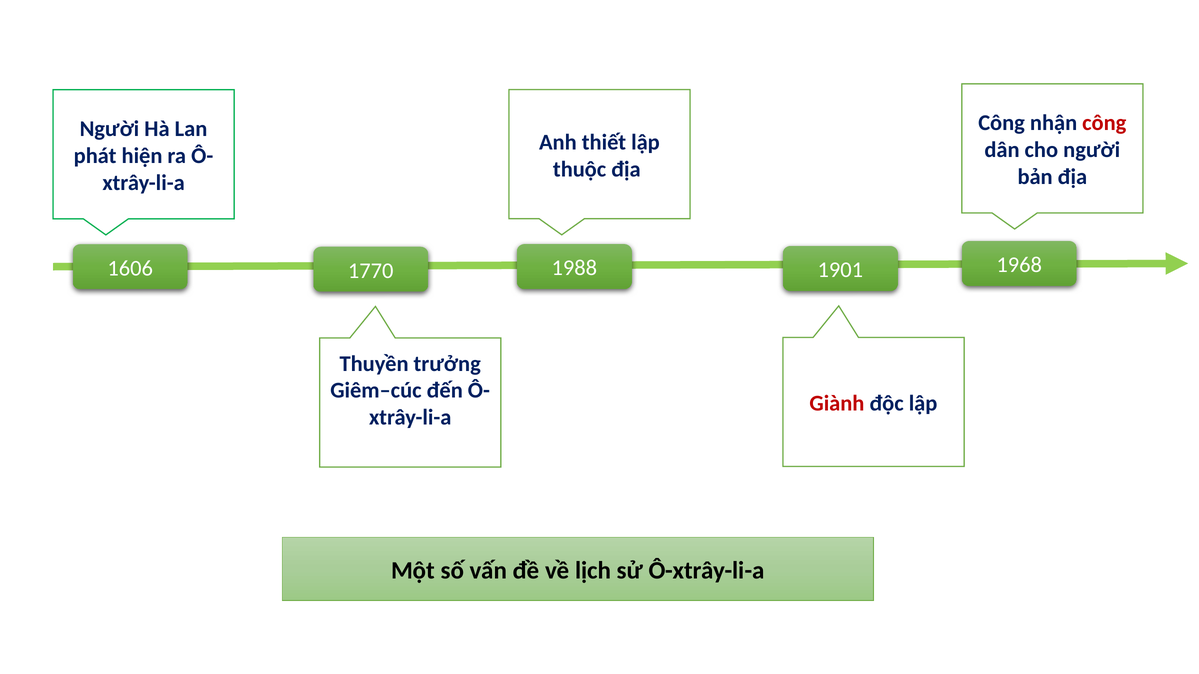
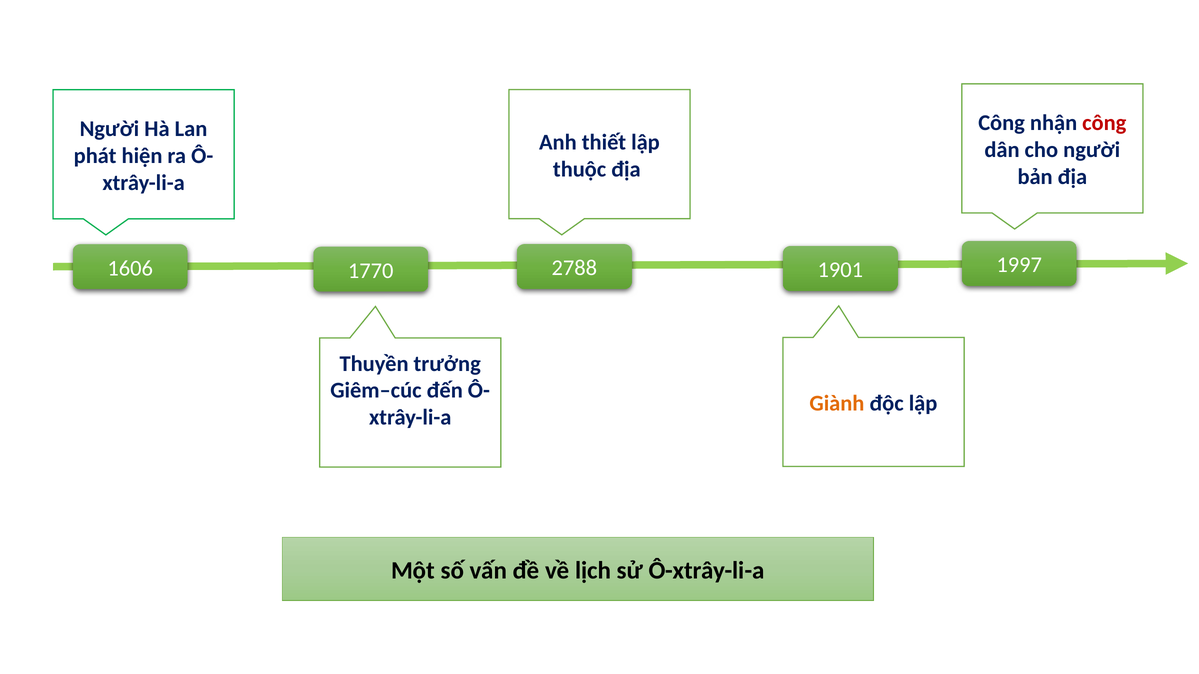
1988: 1988 -> 2788 (574, 268)
1968: 1968 -> 1997 (1019, 265)
Giành colour: red -> orange (837, 404)
